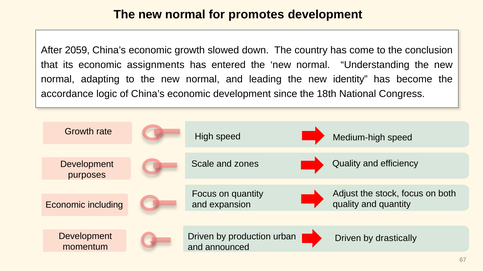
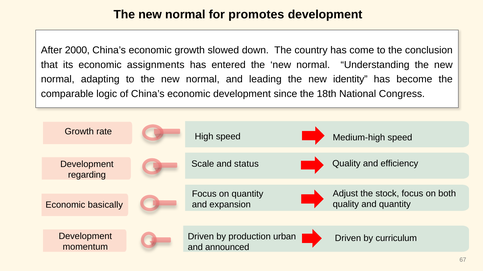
2059: 2059 -> 2000 (77, 50)
accordance: accordance -> comparable (67, 94)
zones: zones -> status (246, 164)
purposes: purposes -> regarding (87, 175)
including: including -> basically (105, 205)
drastically: drastically -> curriculum (396, 239)
